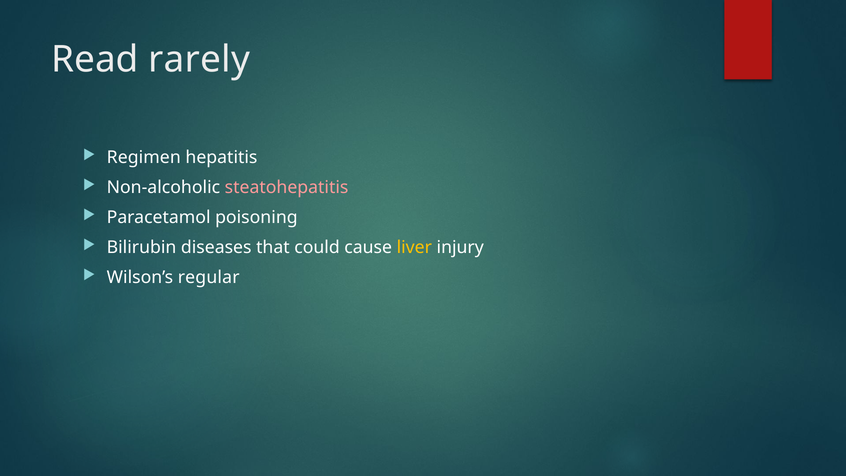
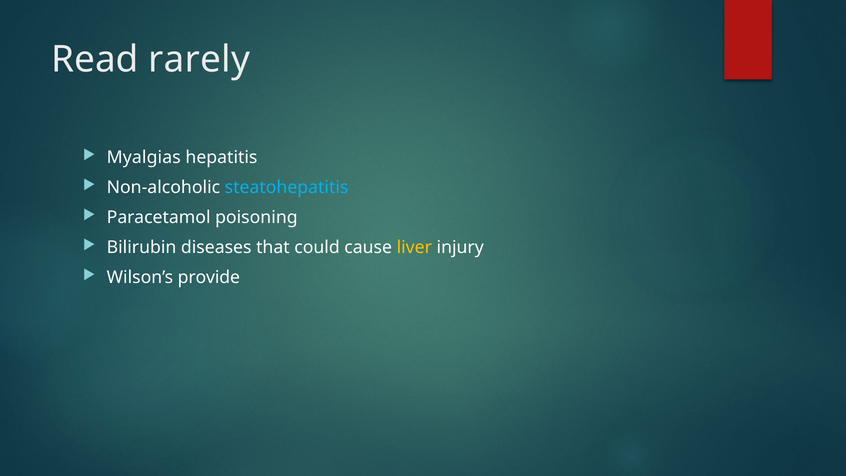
Regimen: Regimen -> Myalgias (144, 157)
steatohepatitis colour: pink -> light blue (287, 187)
regular: regular -> provide (209, 277)
